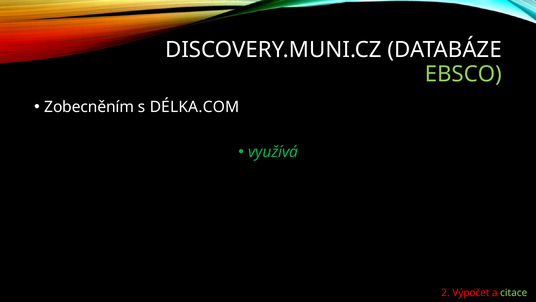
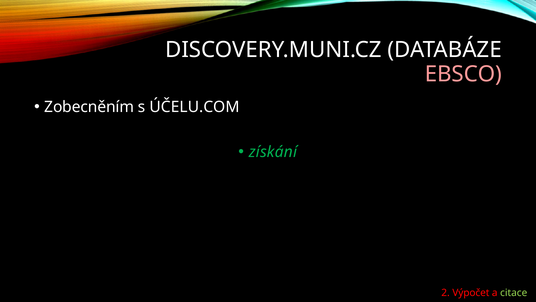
EBSCO colour: light green -> pink (463, 74)
DÉLKA.COM: DÉLKA.COM -> ÚČELU.COM (195, 107)
využívá: využívá -> získání (273, 152)
